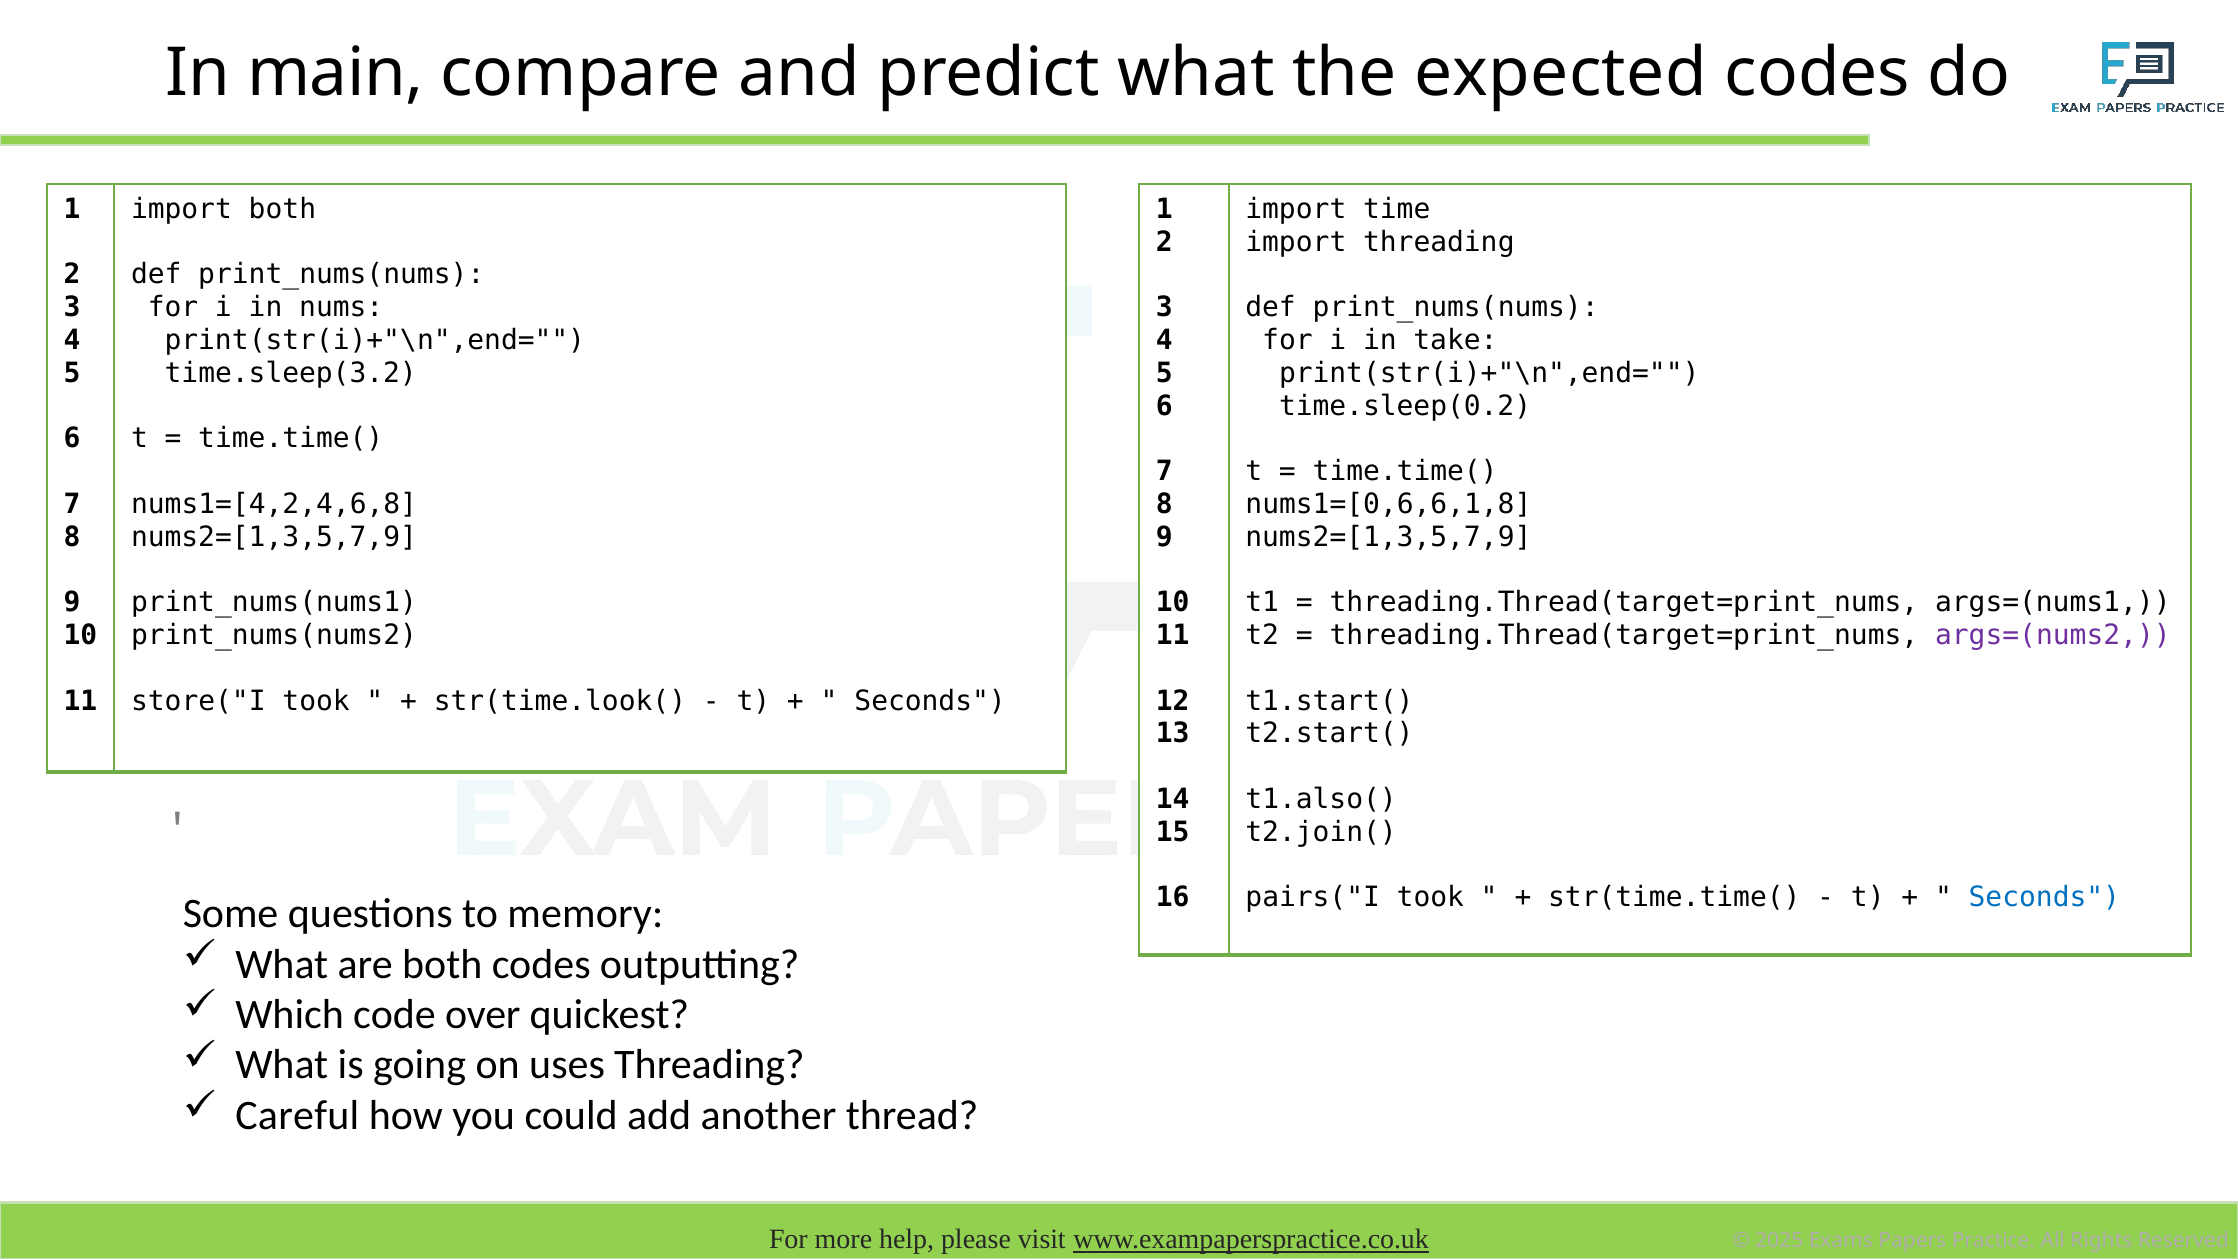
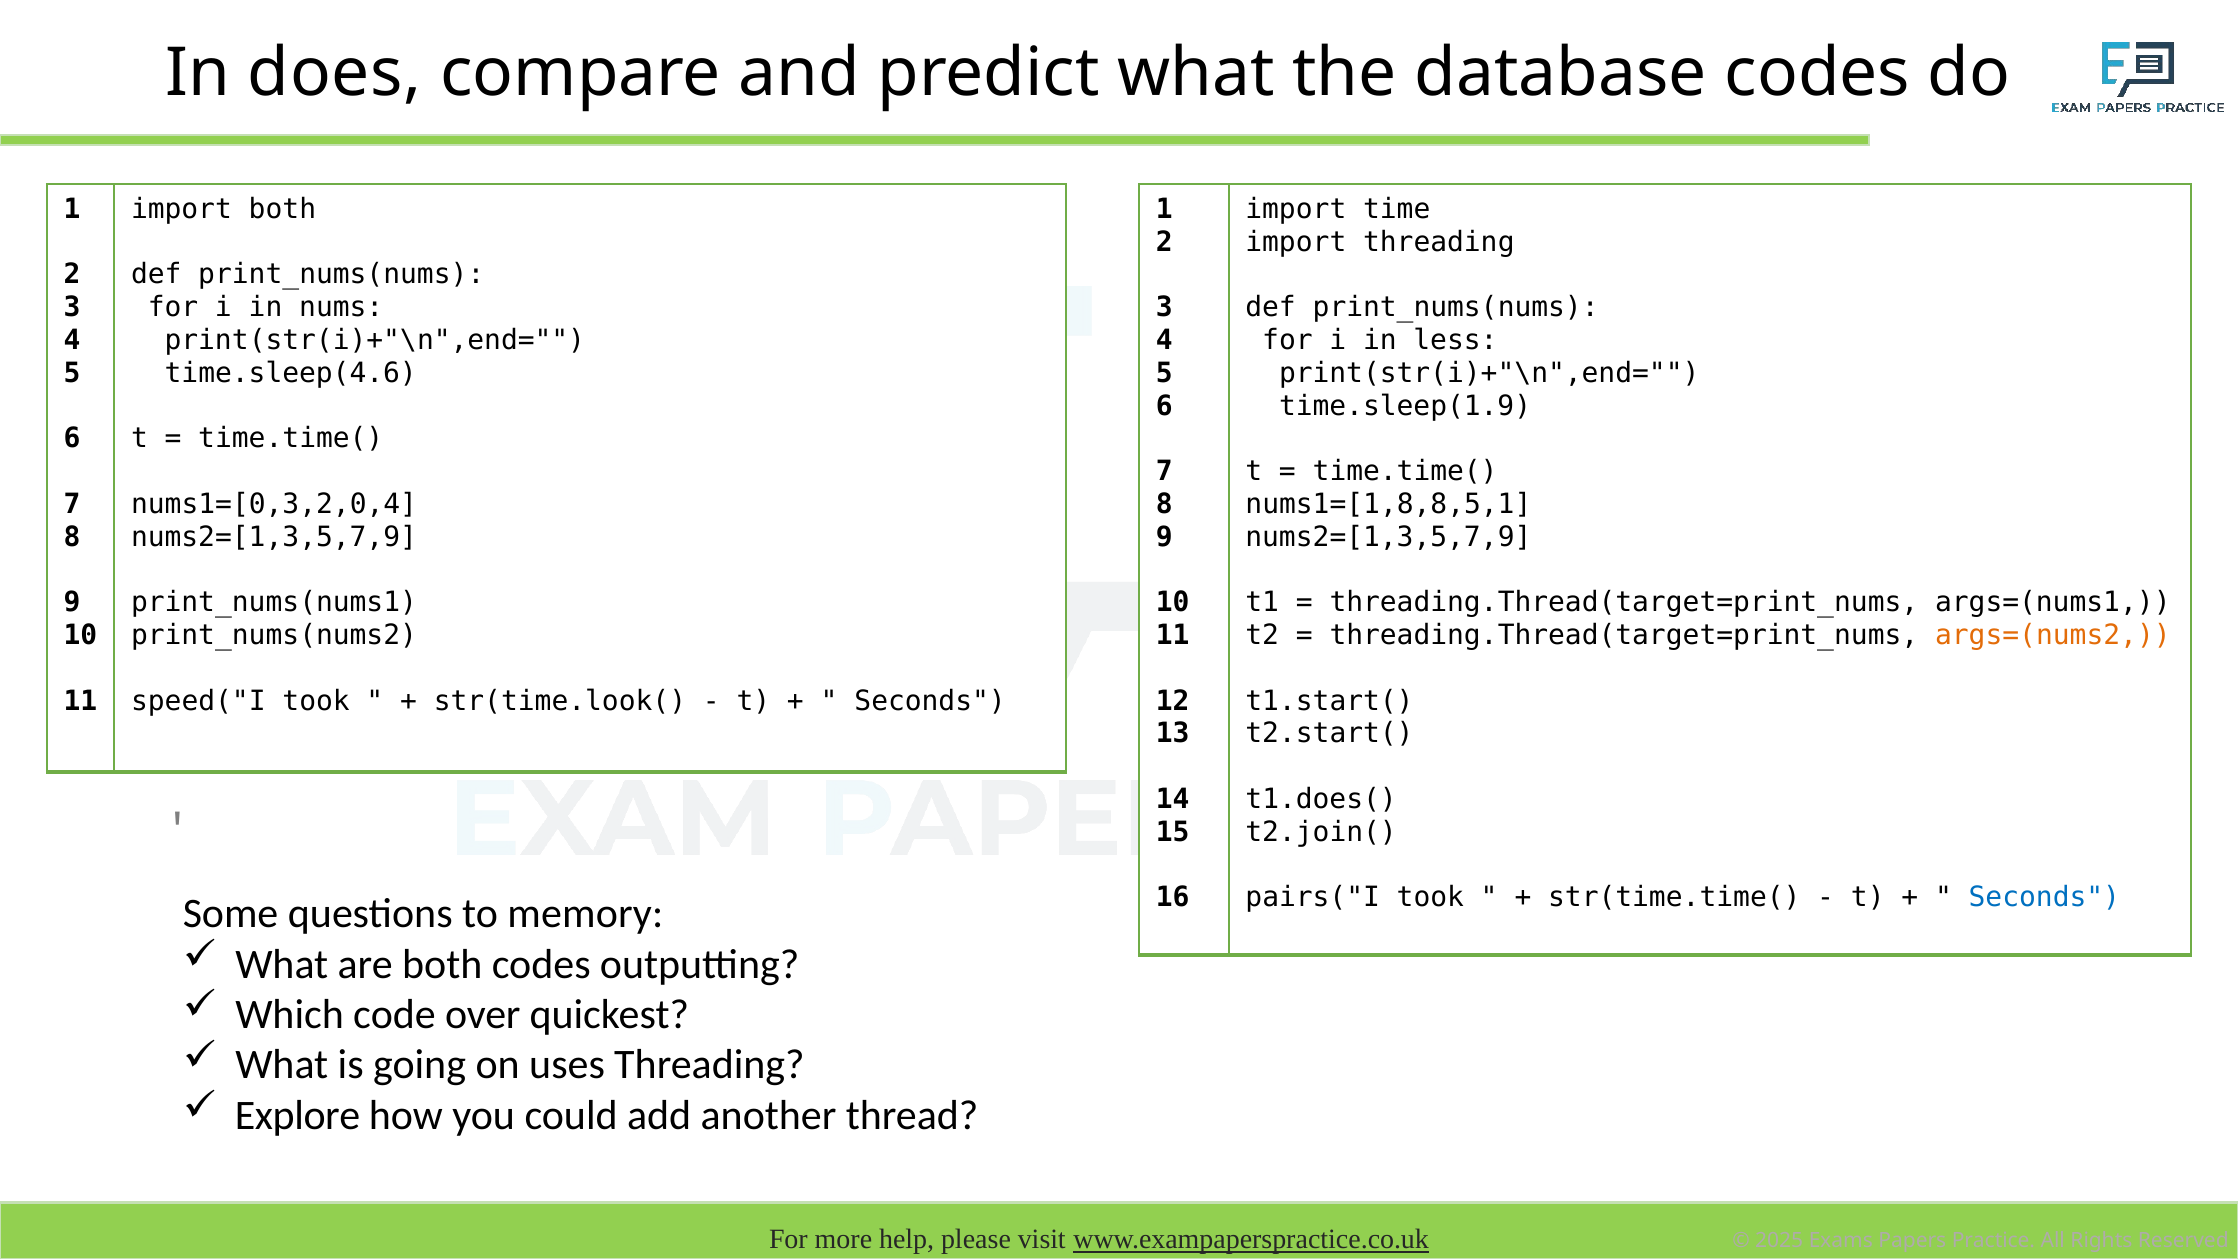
main: main -> does (335, 74)
expected: expected -> database (1561, 74)
take: take -> less (1455, 340)
time.sleep(3.2: time.sleep(3.2 -> time.sleep(4.6 (291, 373)
time.sleep(0.2: time.sleep(0.2 -> time.sleep(1.9 (1405, 406)
nums1=[4,2,4,6,8: nums1=[4,2,4,6,8 -> nums1=[0,3,2,0,4 (274, 504)
nums1=[0,6,6,1,8: nums1=[0,6,6,1,8 -> nums1=[1,8,8,5,1 (1388, 504)
args=(nums2 colour: purple -> orange (2053, 635)
store("I: store("I -> speed("I (198, 701)
t1.also(: t1.also( -> t1.does( (1321, 799)
Careful: Careful -> Explore (298, 1115)
